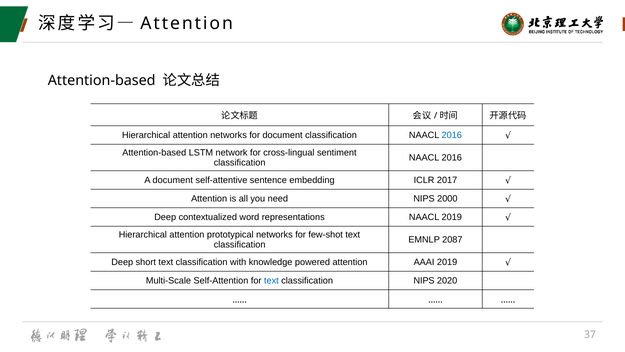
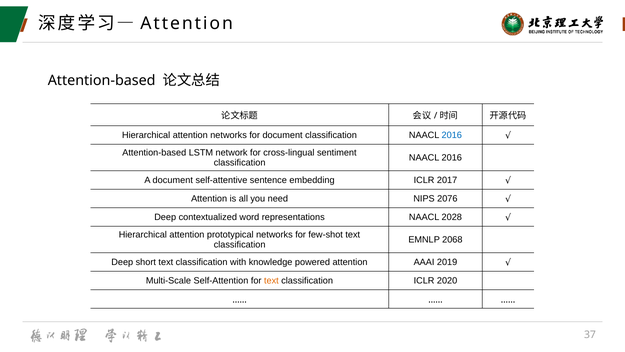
2000: 2000 -> 2076 (447, 198)
NAACL 2019: 2019 -> 2028 (452, 217)
2087: 2087 -> 2068 (452, 239)
text colour: blue -> orange (271, 280)
classification NIPS: NIPS -> ICLR (424, 280)
